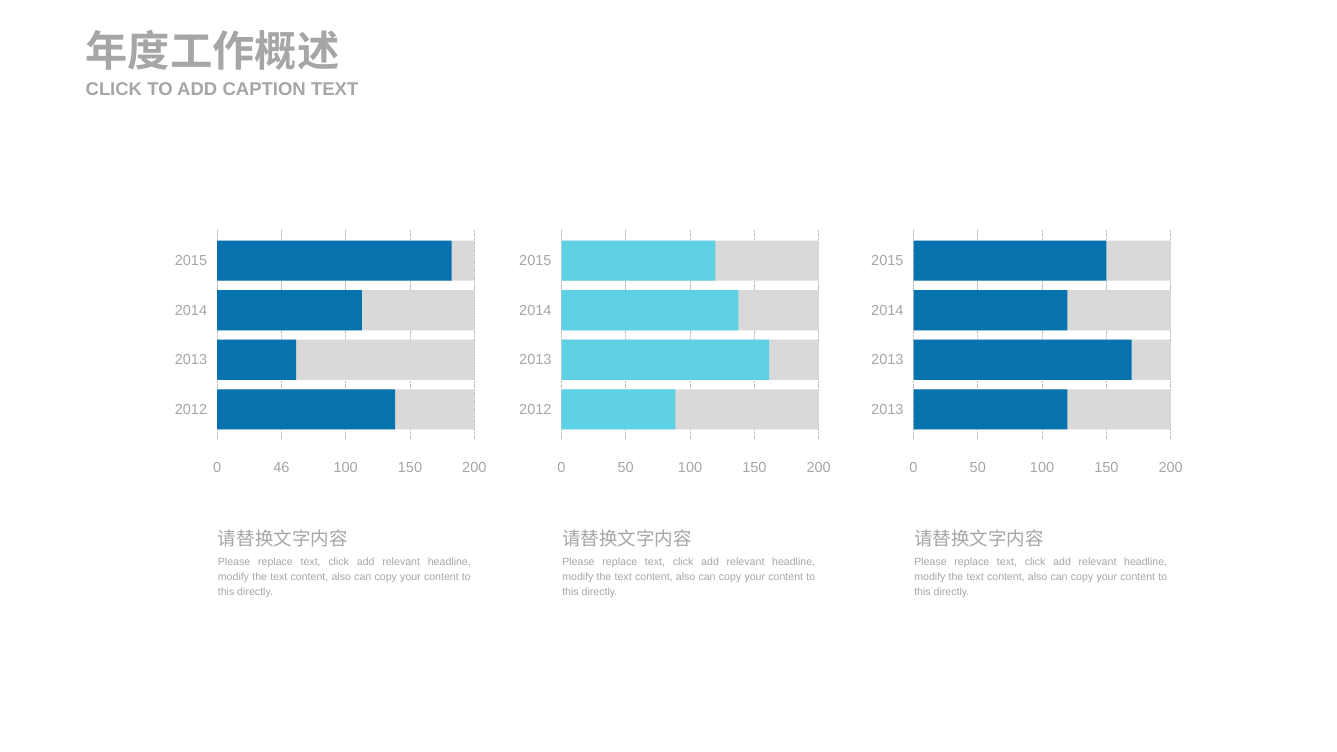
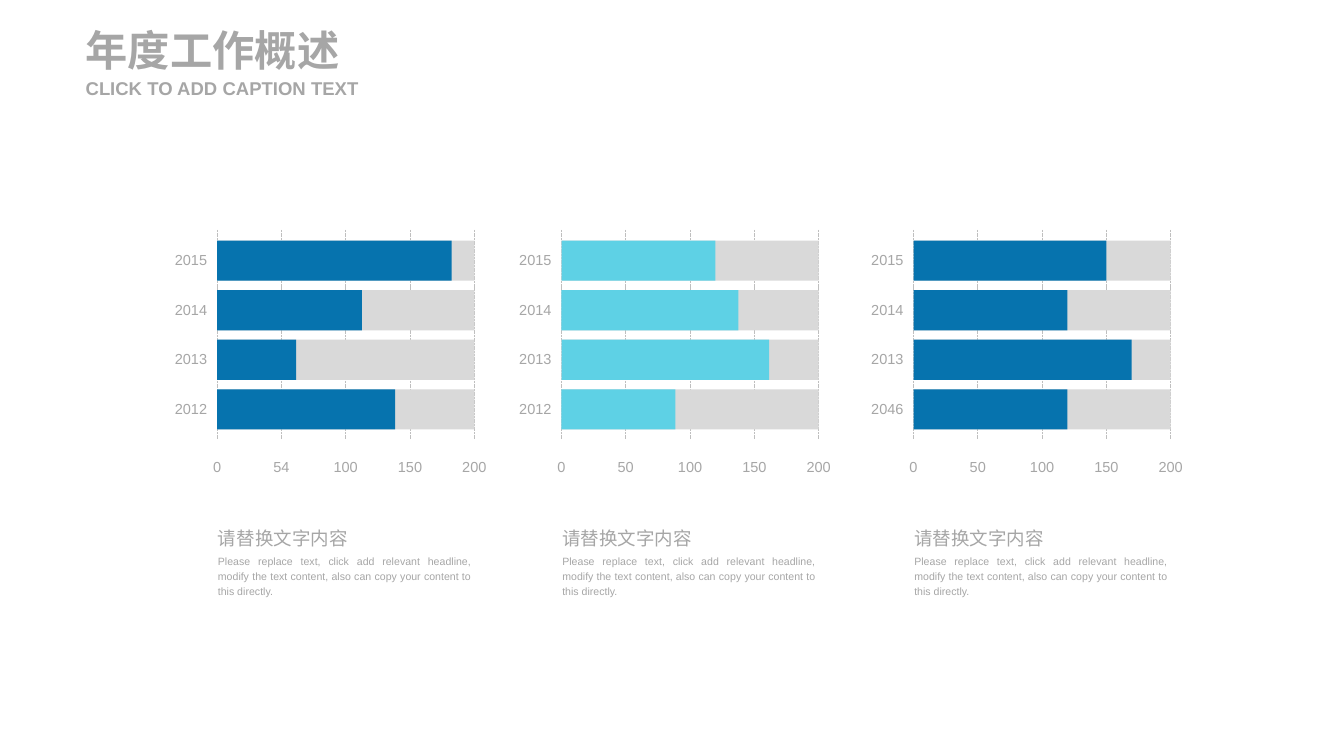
2013: 2013 -> 2046 (887, 410)
46: 46 -> 54 (281, 468)
